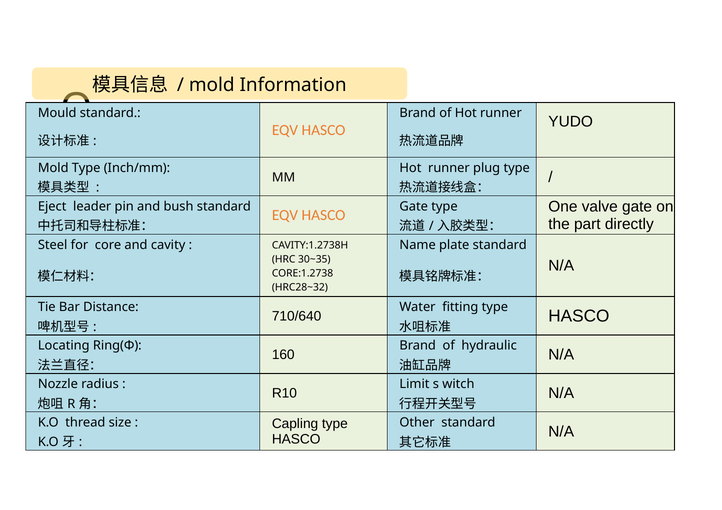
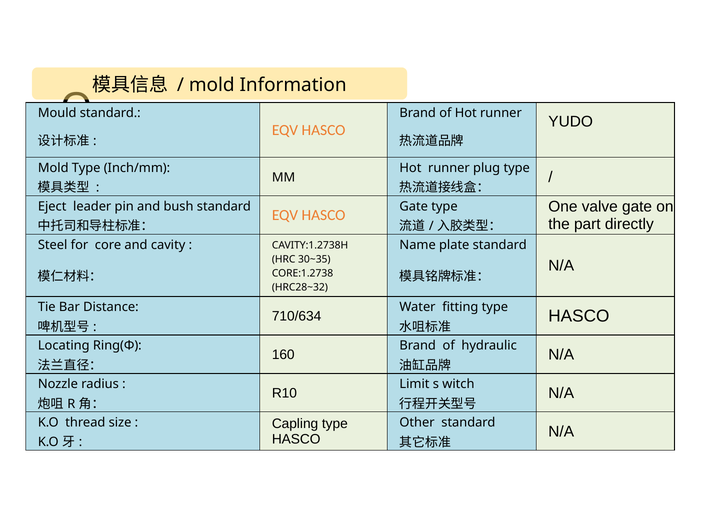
710/640: 710/640 -> 710/634 (297, 316)
